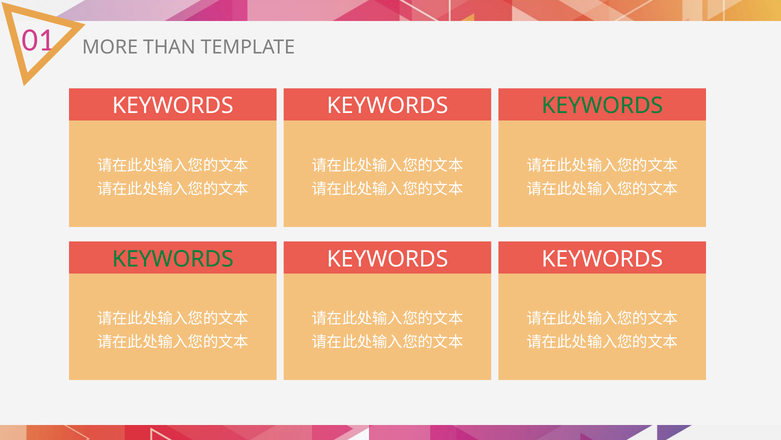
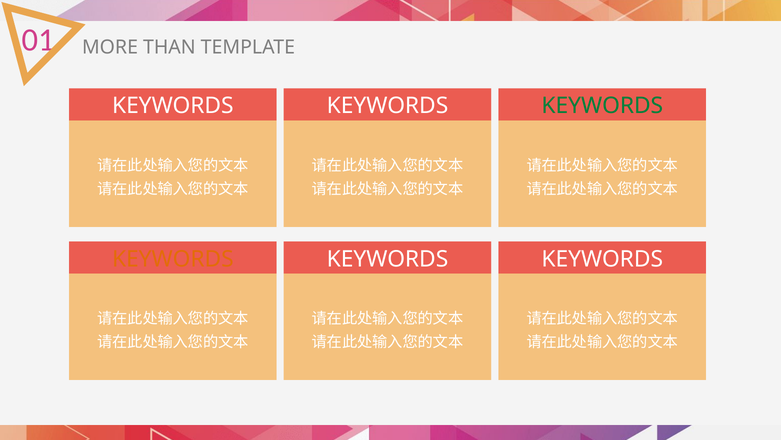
KEYWORDS colour: green -> orange (173, 259)
